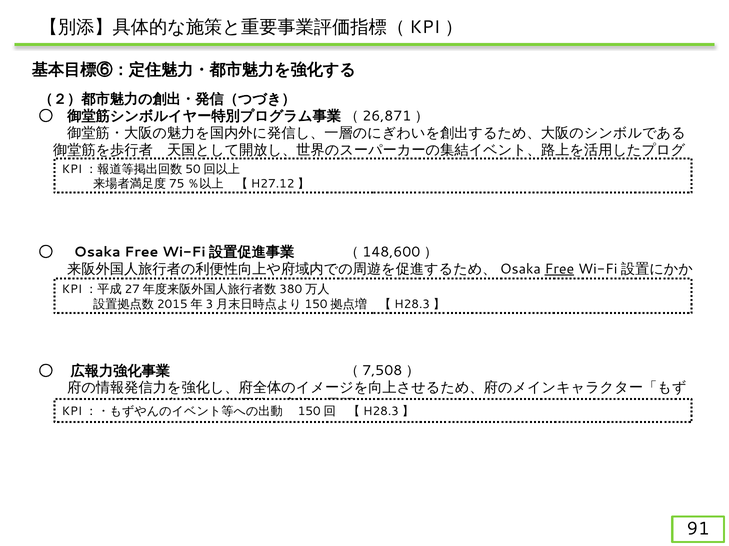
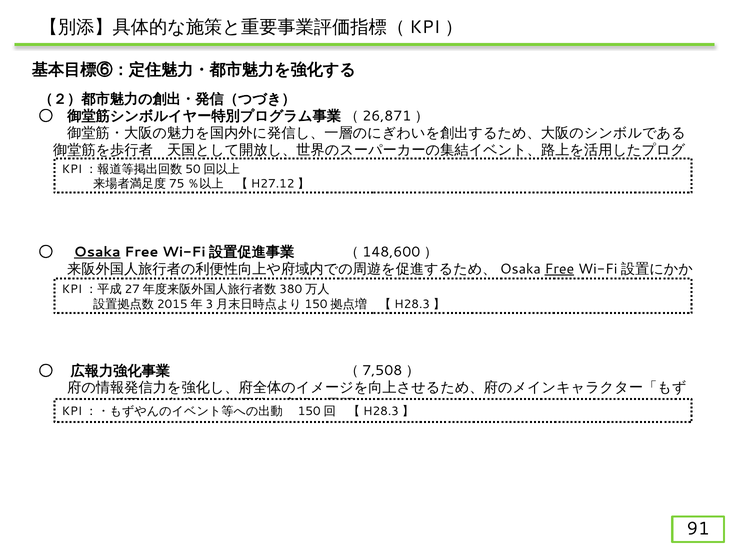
Osaka underline: none -> present (97, 252)
